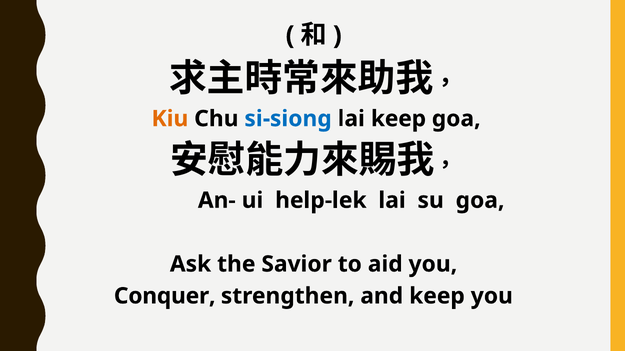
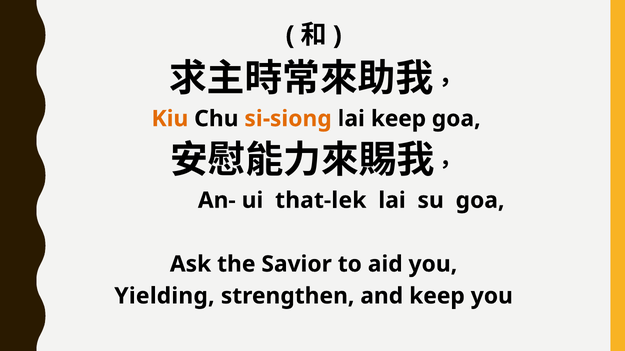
si-siong colour: blue -> orange (288, 119)
help-lek: help-lek -> that-lek (321, 201)
Conquer: Conquer -> Yielding (164, 296)
